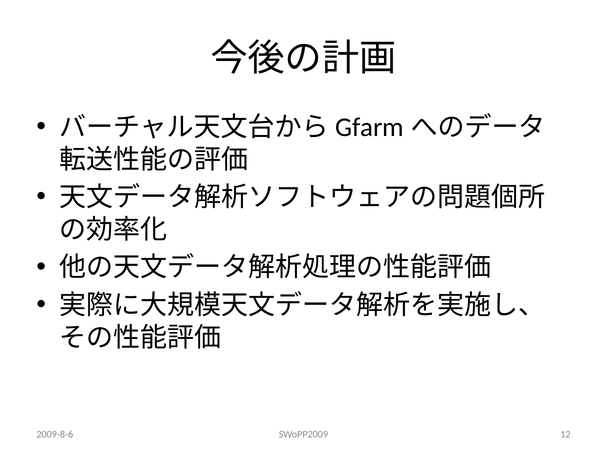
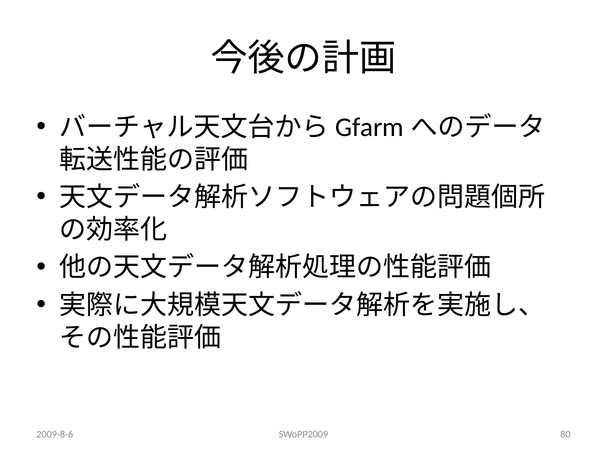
12: 12 -> 80 (565, 435)
